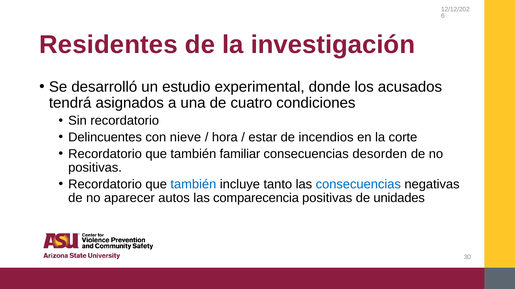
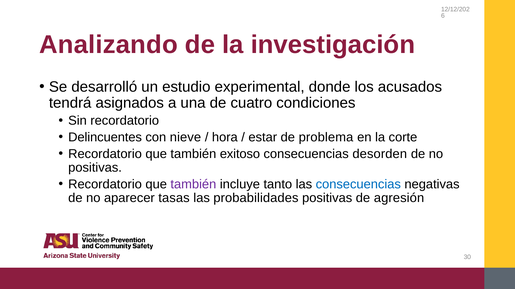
Residentes: Residentes -> Analizando (108, 45)
incendios: incendios -> problema (326, 138)
familiar: familiar -> exitoso (240, 154)
también colour: blue -> purple (193, 185)
autos: autos -> tasas (174, 199)
comparecencia: comparecencia -> probabilidades (256, 199)
unidades: unidades -> agresión (399, 199)
